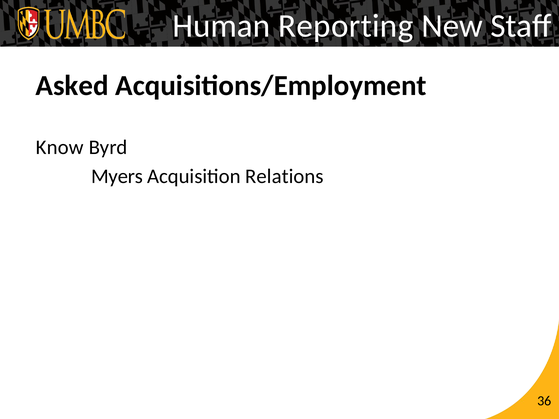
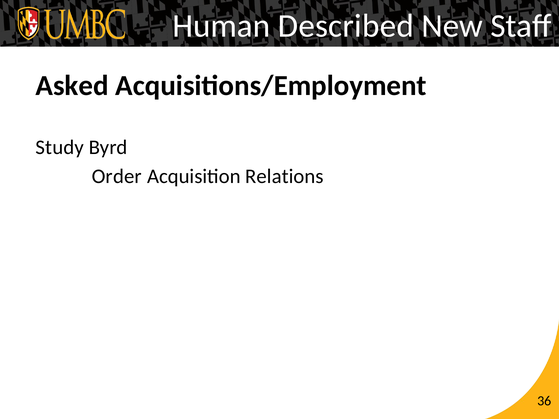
Reporting: Reporting -> Described (346, 26)
Know: Know -> Study (60, 147)
Myers: Myers -> Order (117, 176)
